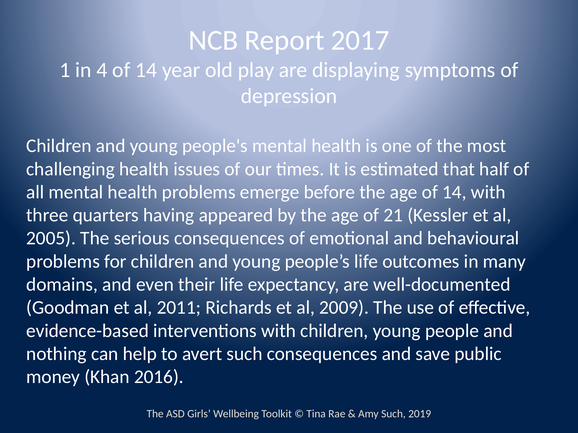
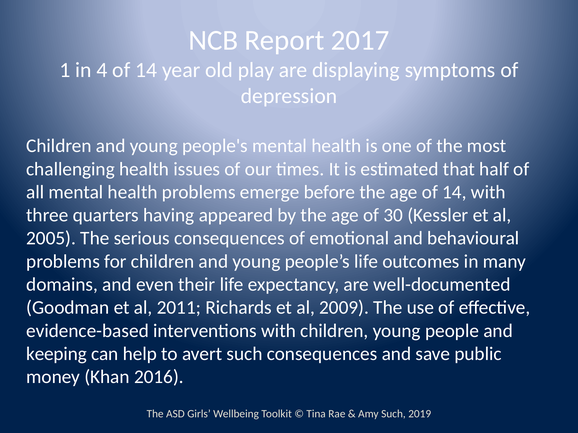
21: 21 -> 30 (393, 215)
nothing: nothing -> keeping (57, 354)
